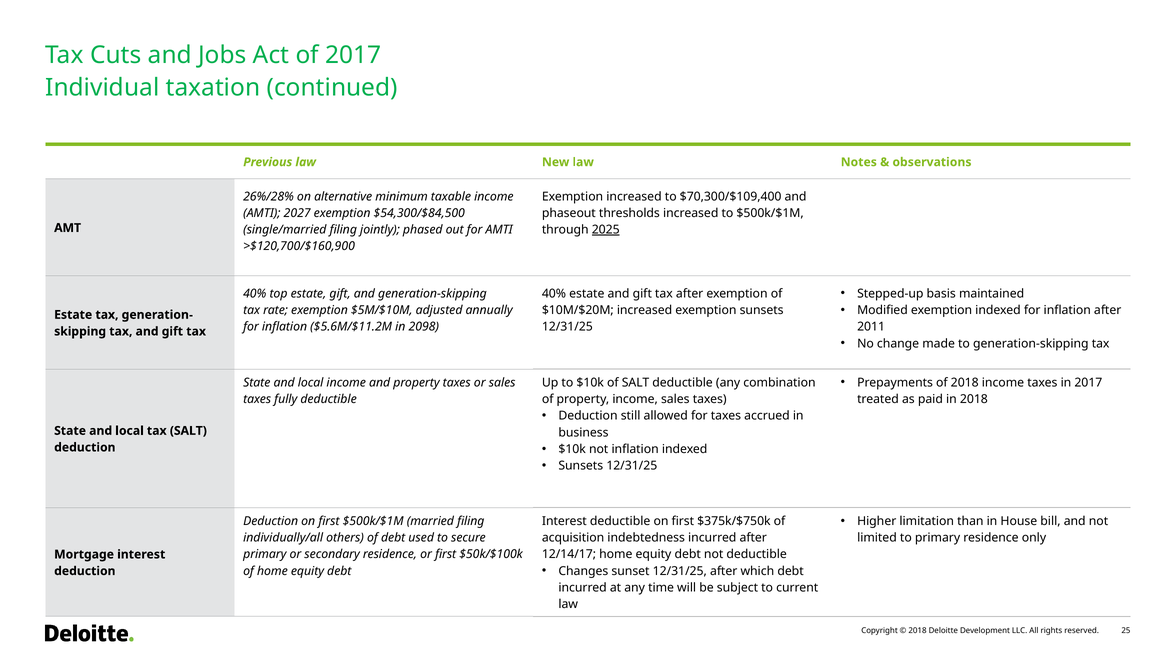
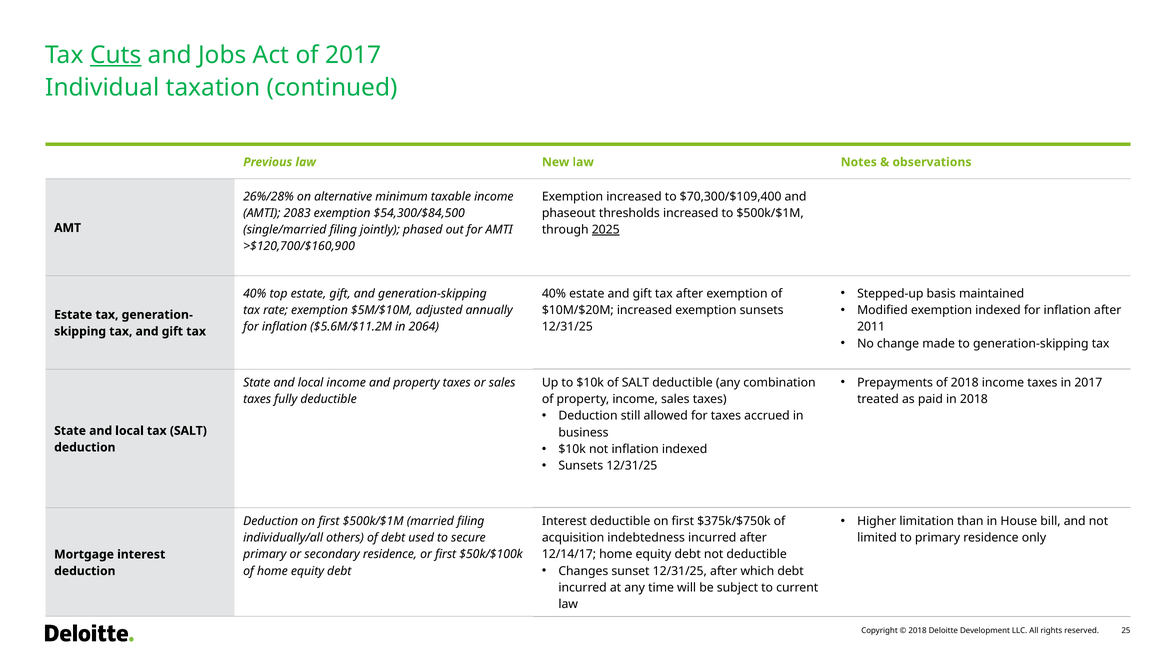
Cuts underline: none -> present (116, 55)
2027: 2027 -> 2083 (297, 213)
2098: 2098 -> 2064 (424, 327)
